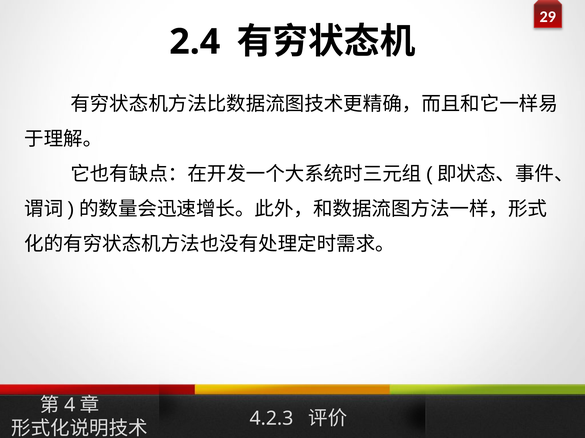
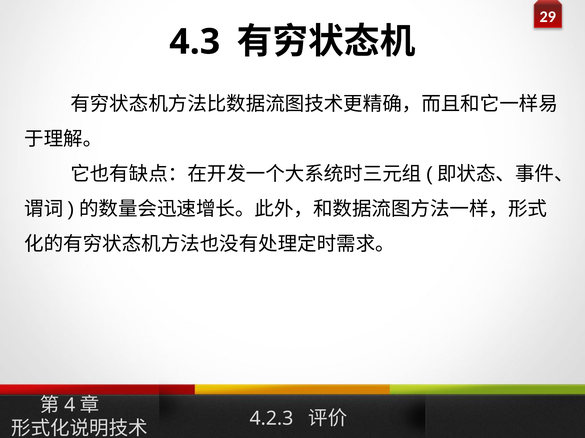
2.4: 2.4 -> 4.3 (195, 42)
